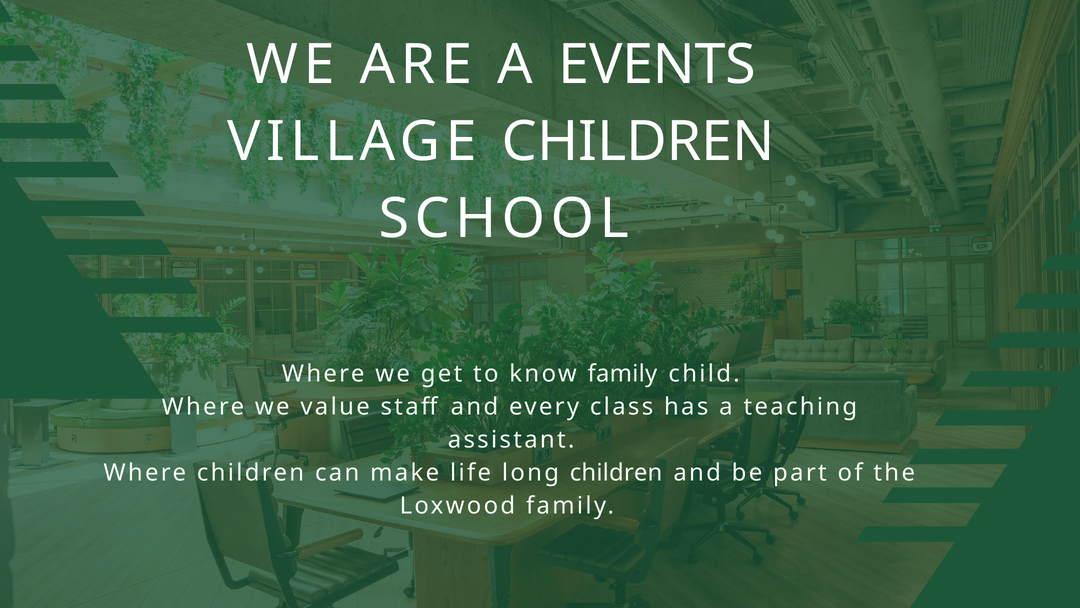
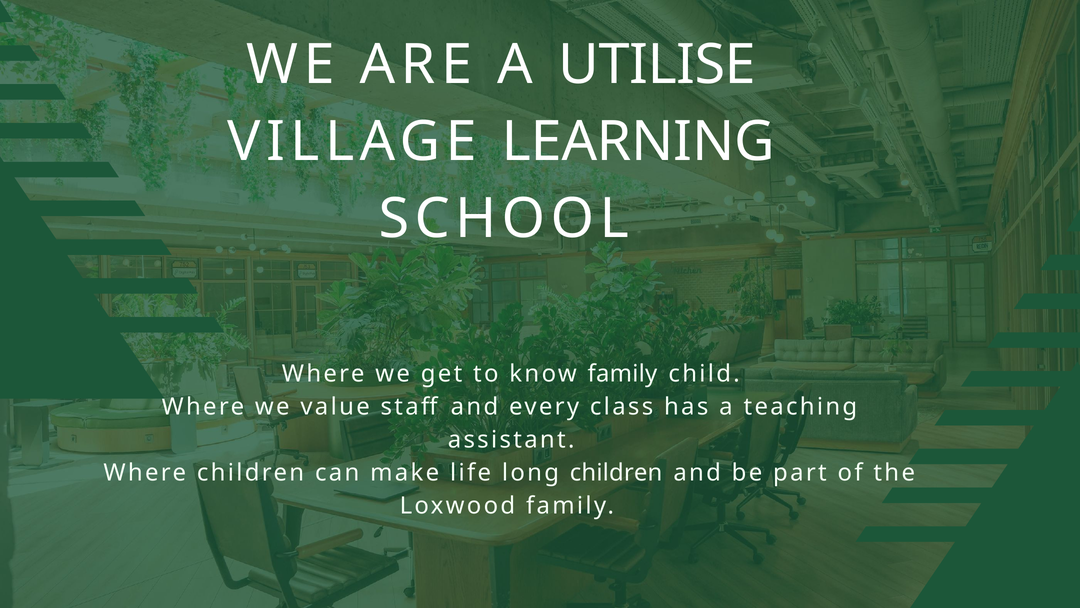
EVENTS: EVENTS -> UTILISE (657, 65)
VILLAGE CHILDREN: CHILDREN -> LEARNING (638, 142)
